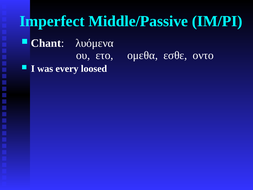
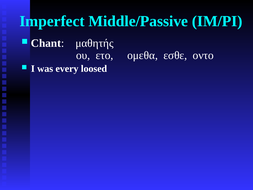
λυόμενα: λυόμενα -> μαθητής (94, 43)
